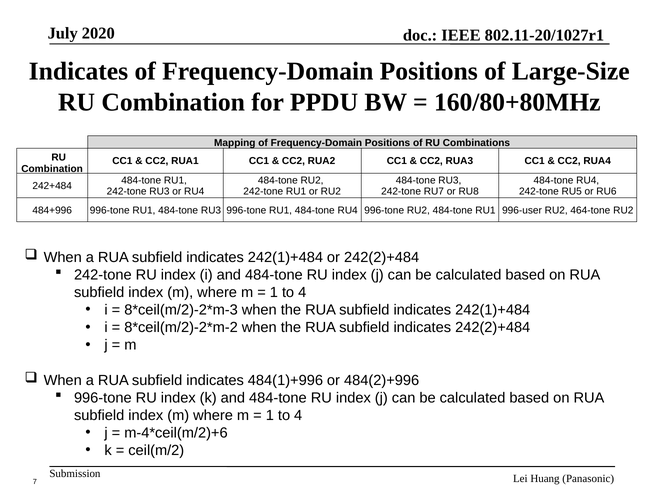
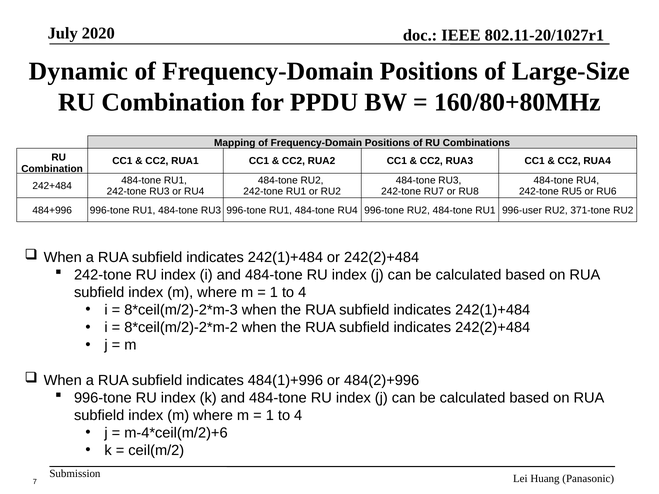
Indicates: Indicates -> Dynamic (78, 72)
464-tone: 464-tone -> 371-tone (590, 210)
